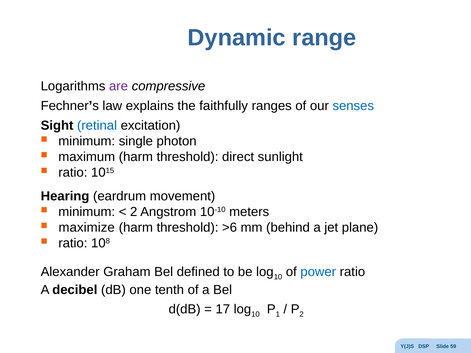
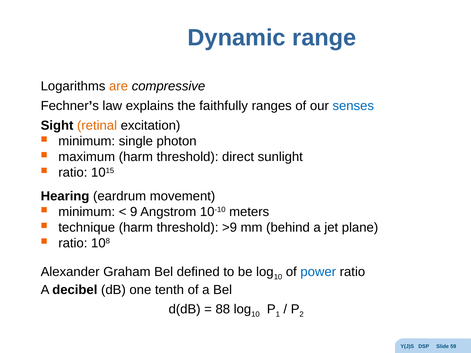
are colour: purple -> orange (119, 86)
retinal colour: blue -> orange (97, 126)
2: 2 -> 9 (134, 212)
maximize: maximize -> technique (87, 228)
>6: >6 -> >9 (230, 228)
17: 17 -> 88 (223, 309)
